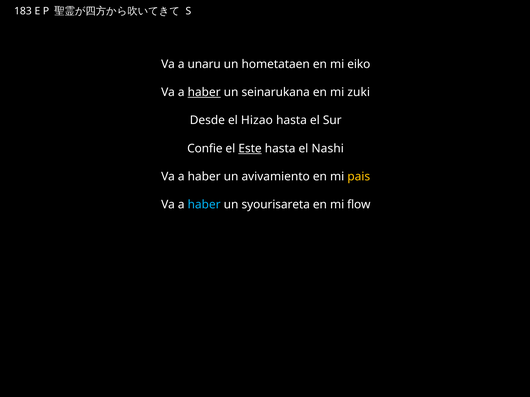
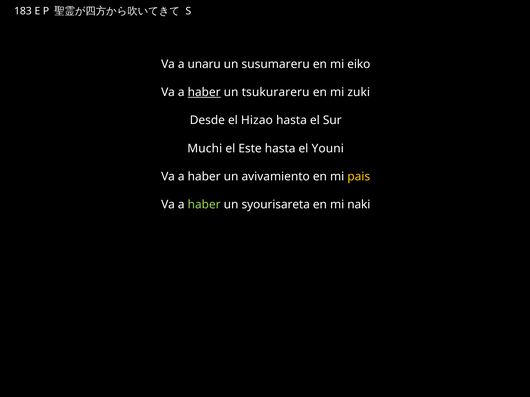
hometataen: hometataen -> susumareru (276, 64)
seinarukana: seinarukana -> tsukurareru (276, 92)
Confie: Confie -> Muchi (205, 149)
Este underline: present -> none (250, 149)
Nashi: Nashi -> Youni (328, 149)
haber colour: light blue -> light green (204, 205)
flow: flow -> naki (359, 205)
